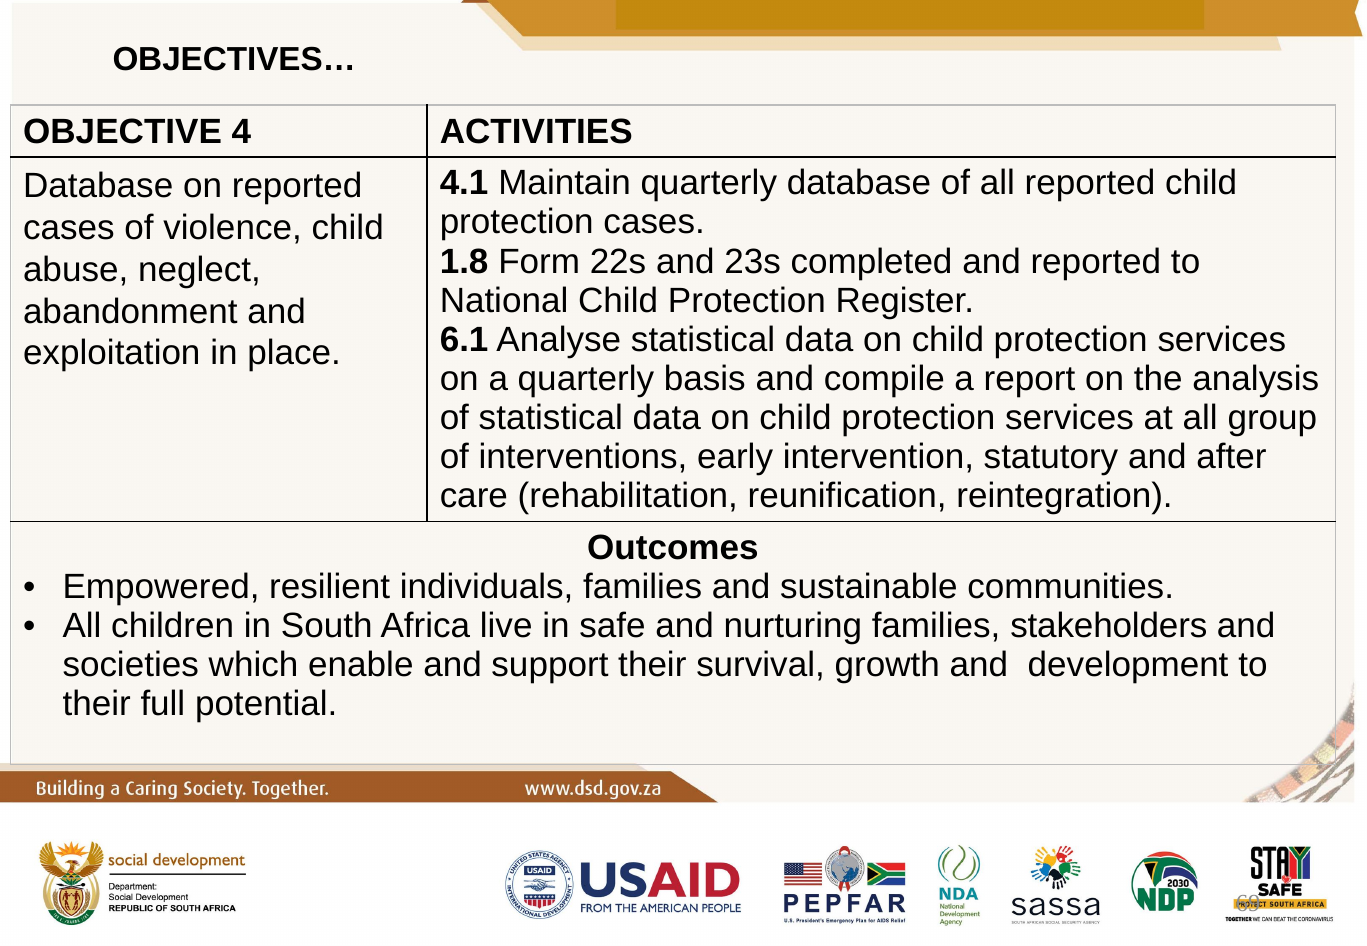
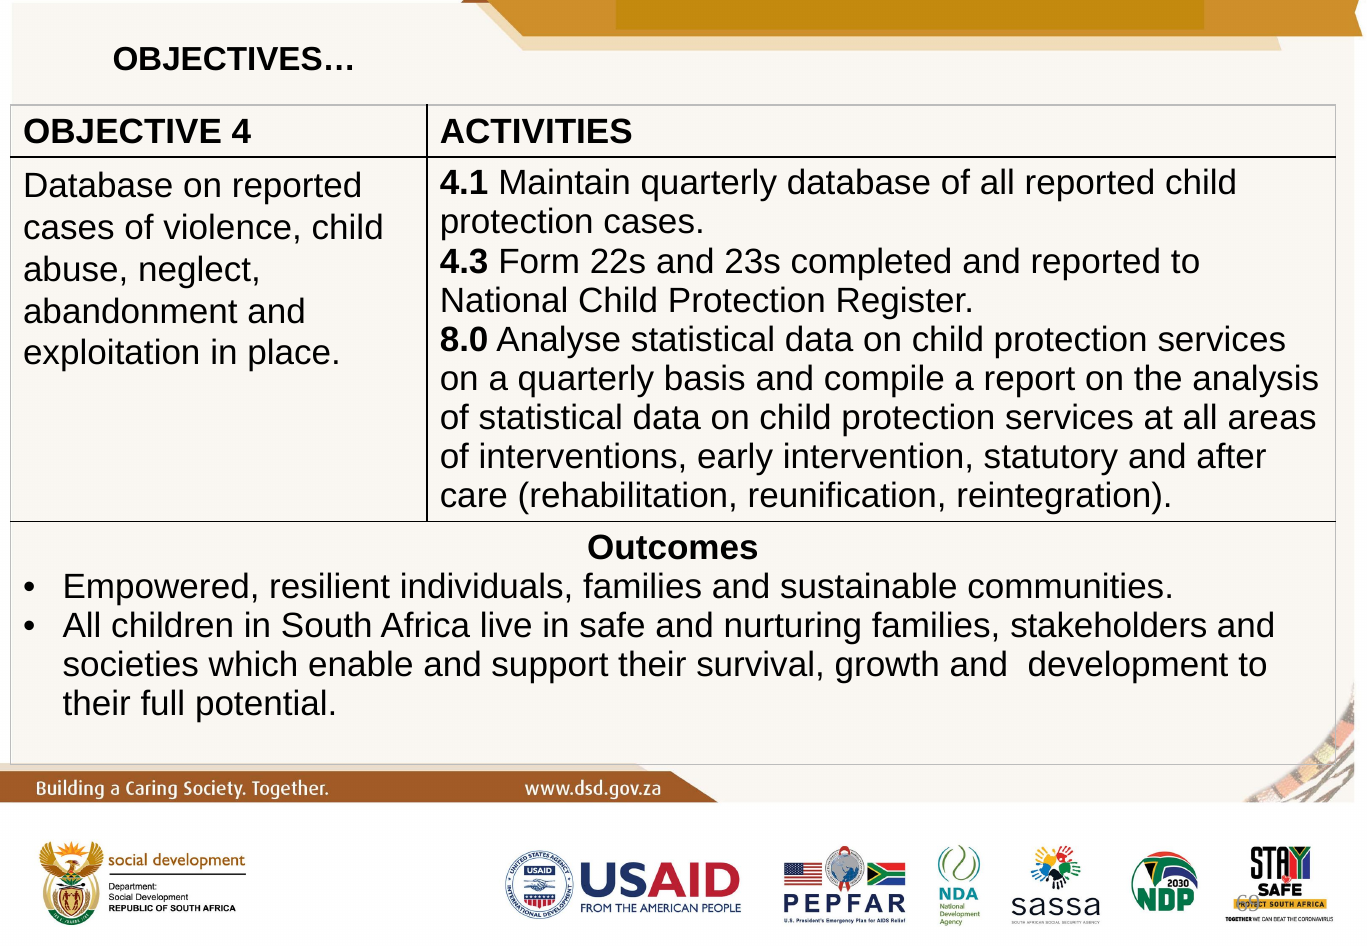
1.8: 1.8 -> 4.3 (464, 262)
6.1: 6.1 -> 8.0 (464, 340)
group: group -> areas (1272, 418)
